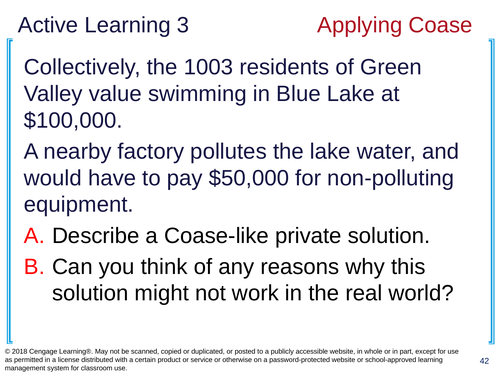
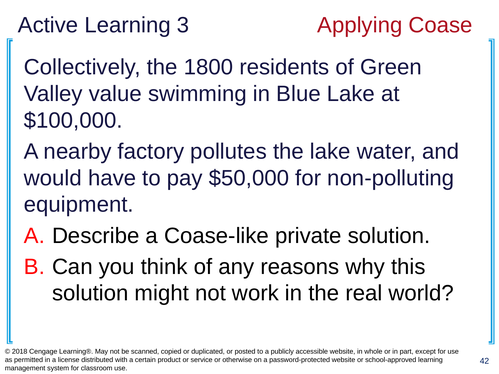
1003: 1003 -> 1800 (208, 67)
